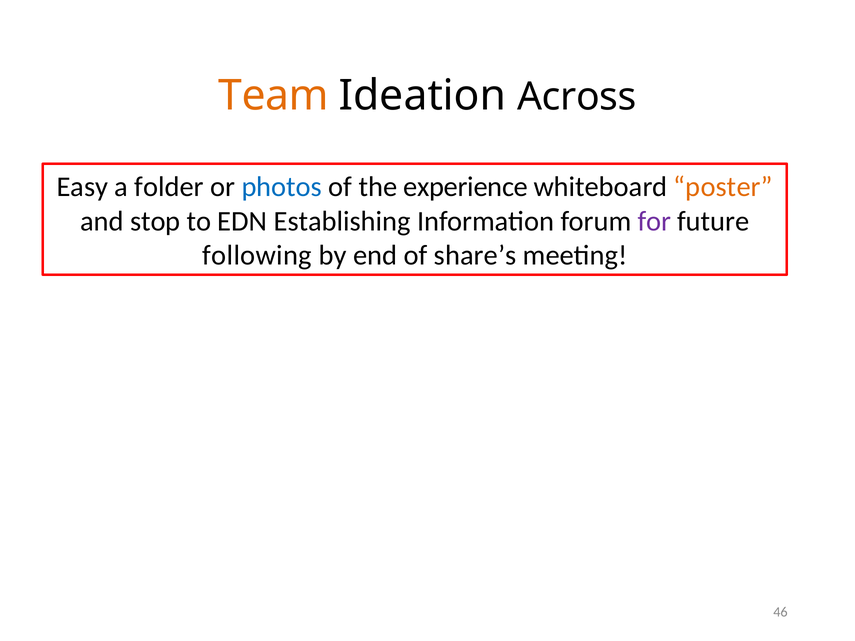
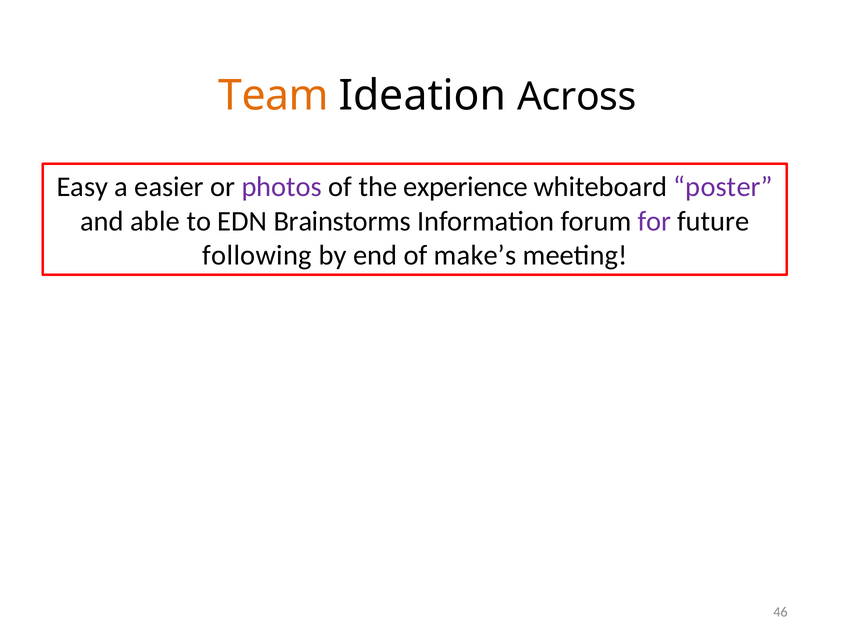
folder: folder -> easier (169, 187)
photos colour: blue -> purple (282, 187)
poster colour: orange -> purple (723, 187)
stop: stop -> able (155, 221)
Establishing: Establishing -> Brainstorms (342, 221)
share’s: share’s -> make’s (475, 256)
